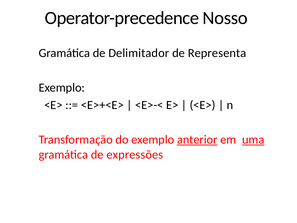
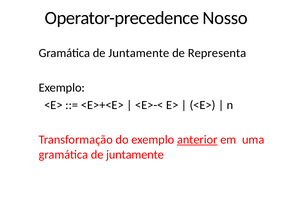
Delimitador: Delimitador -> Juntamente (139, 53)
uma underline: present -> none (253, 140)
expressões: expressões -> juntamente (135, 154)
